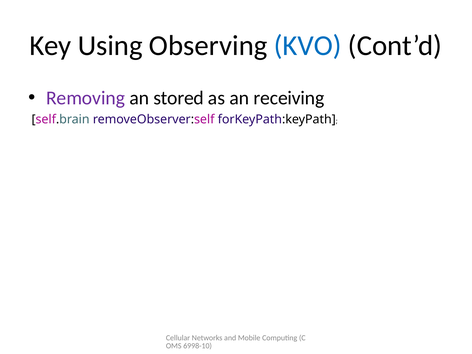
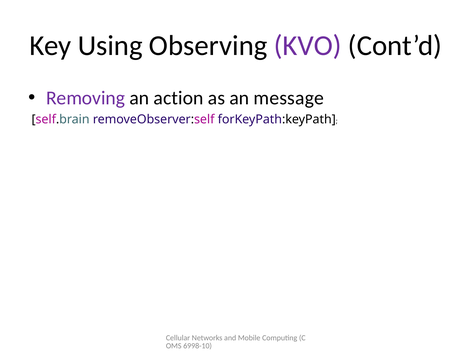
KVO colour: blue -> purple (308, 46)
stored: stored -> action (179, 98)
receiving: receiving -> message (289, 98)
